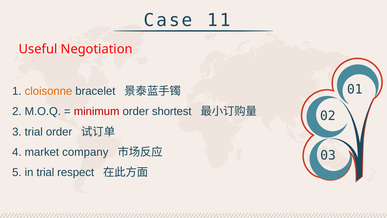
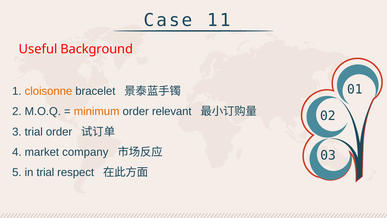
Negotiation: Negotiation -> Background (97, 49)
minimum colour: red -> orange (97, 111)
shortest: shortest -> relevant (172, 111)
